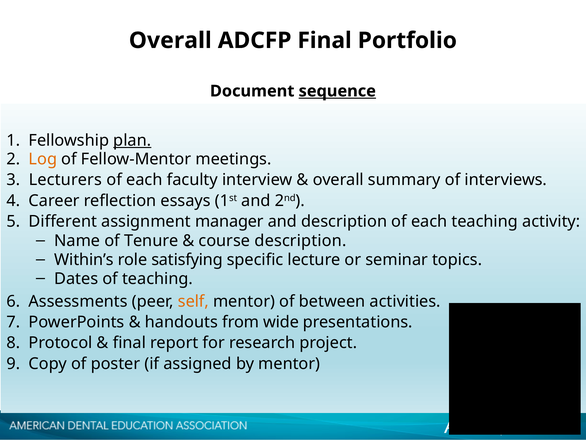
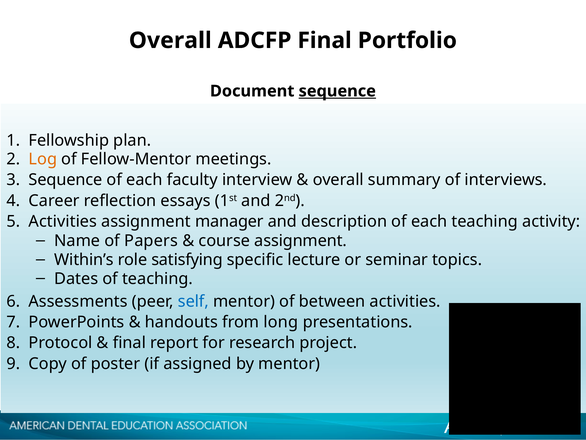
plan underline: present -> none (132, 140)
Lecturers: Lecturers -> Sequence (66, 180)
Different: Different -> Activities (63, 221)
Tenure: Tenure -> Papers (151, 241)
course description: description -> assignment (301, 241)
self colour: orange -> blue (193, 301)
wide: wide -> long (281, 322)
